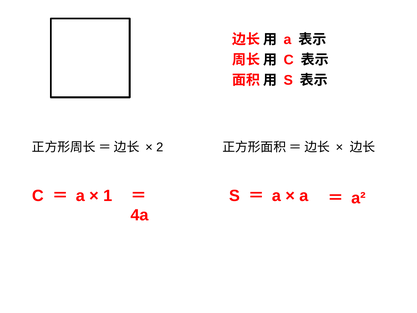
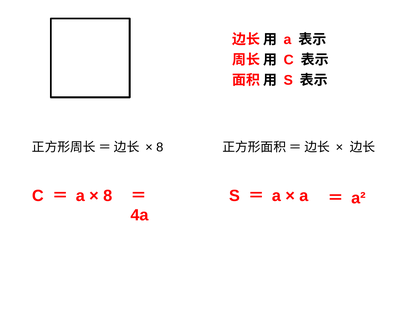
2: 2 -> 8 (160, 147)
1: 1 -> 8 (108, 196)
